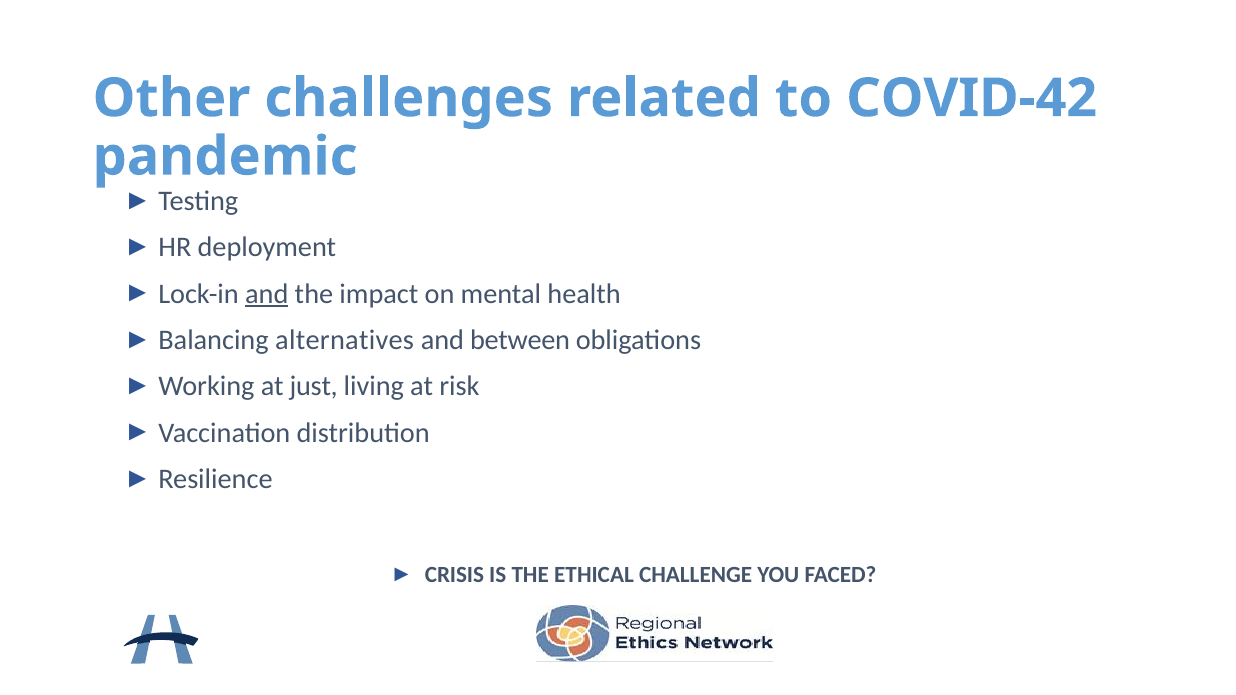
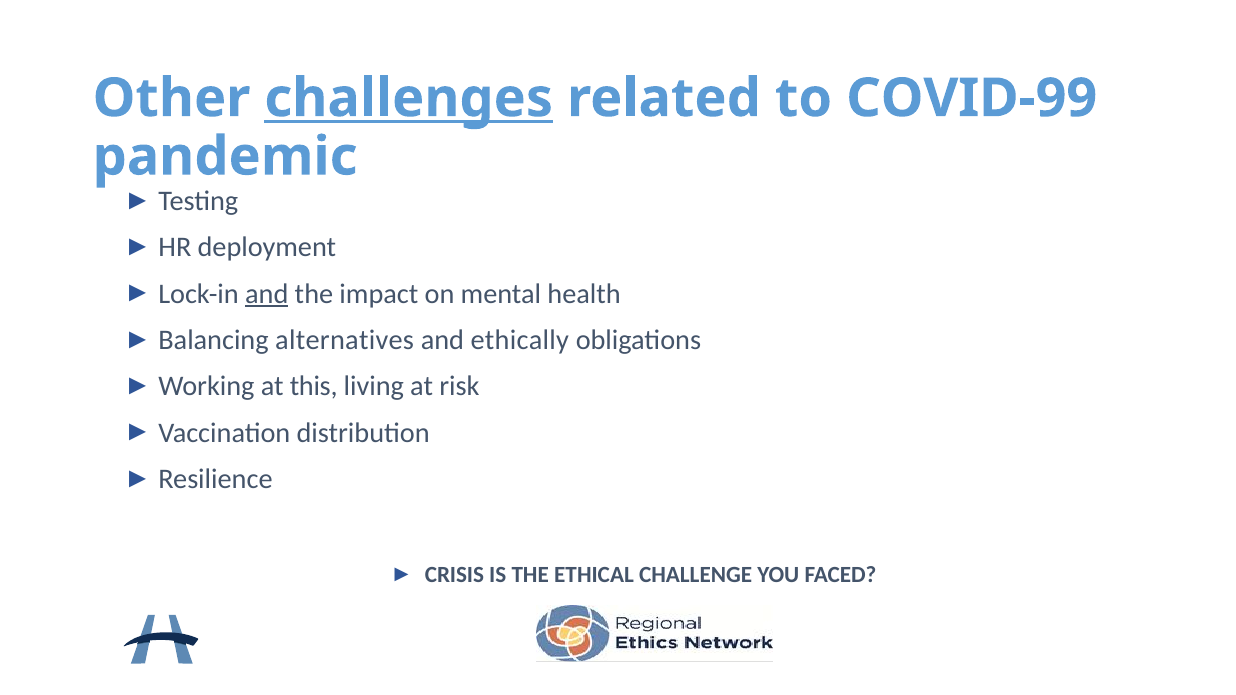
challenges underline: none -> present (409, 98)
COVID-42: COVID-42 -> COVID-99 (972, 98)
between: between -> ethically (520, 340)
just: just -> this (314, 387)
